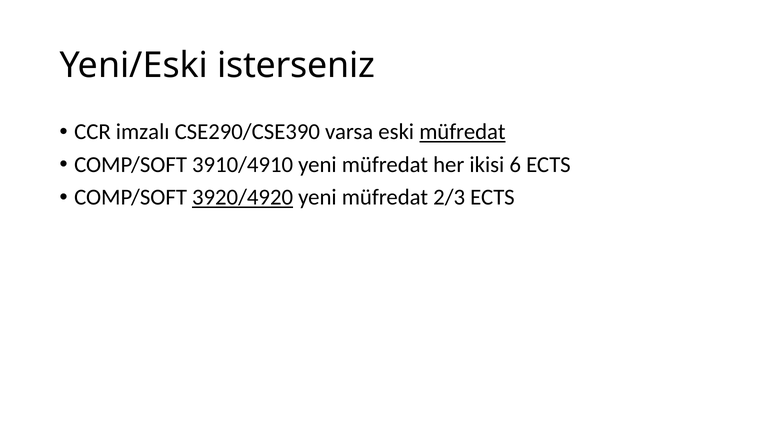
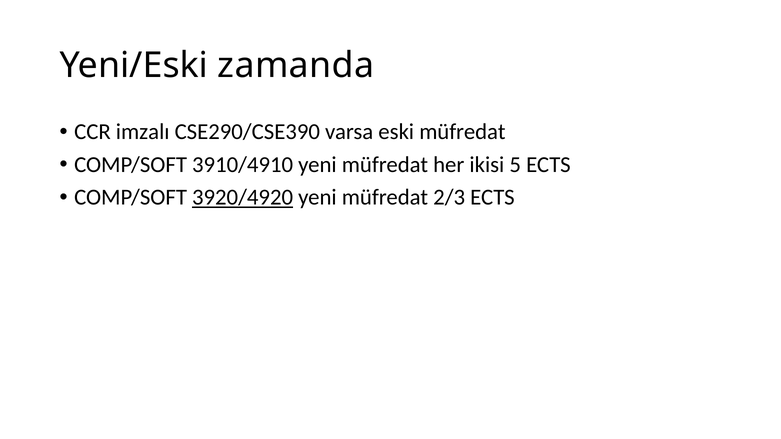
isterseniz: isterseniz -> zamanda (296, 66)
müfredat underline: present -> none (462, 132)
6: 6 -> 5 (515, 165)
